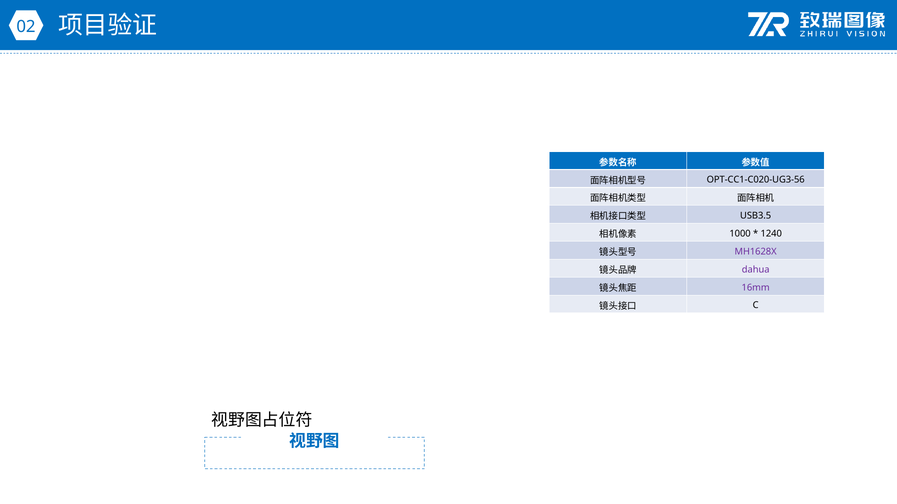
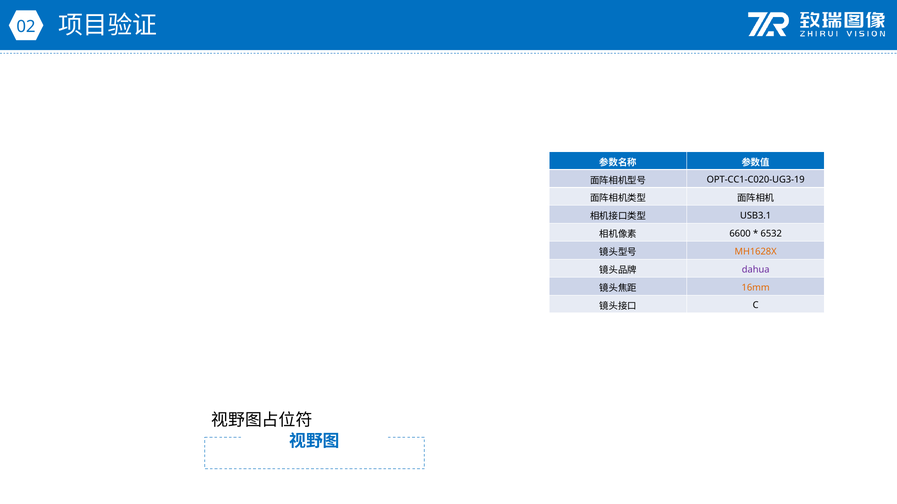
OPT-CC1-C020-UG3-56: OPT-CC1-C020-UG3-56 -> OPT-CC1-C020-UG3-19 (756, 180)
USB3.5: USB3.5 -> USB3.1 (756, 216)
1000: 1000 -> 6600 (740, 234)
1240: 1240 -> 6532 (771, 234)
MH1628X colour: purple -> orange (756, 252)
16mm colour: purple -> orange (756, 288)
